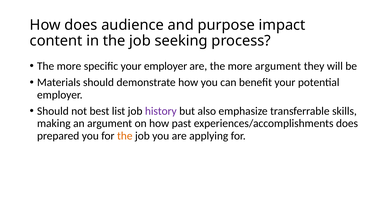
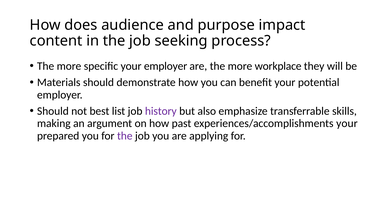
more argument: argument -> workplace (278, 66)
experiences/accomplishments does: does -> your (347, 123)
the colour: orange -> purple (125, 135)
